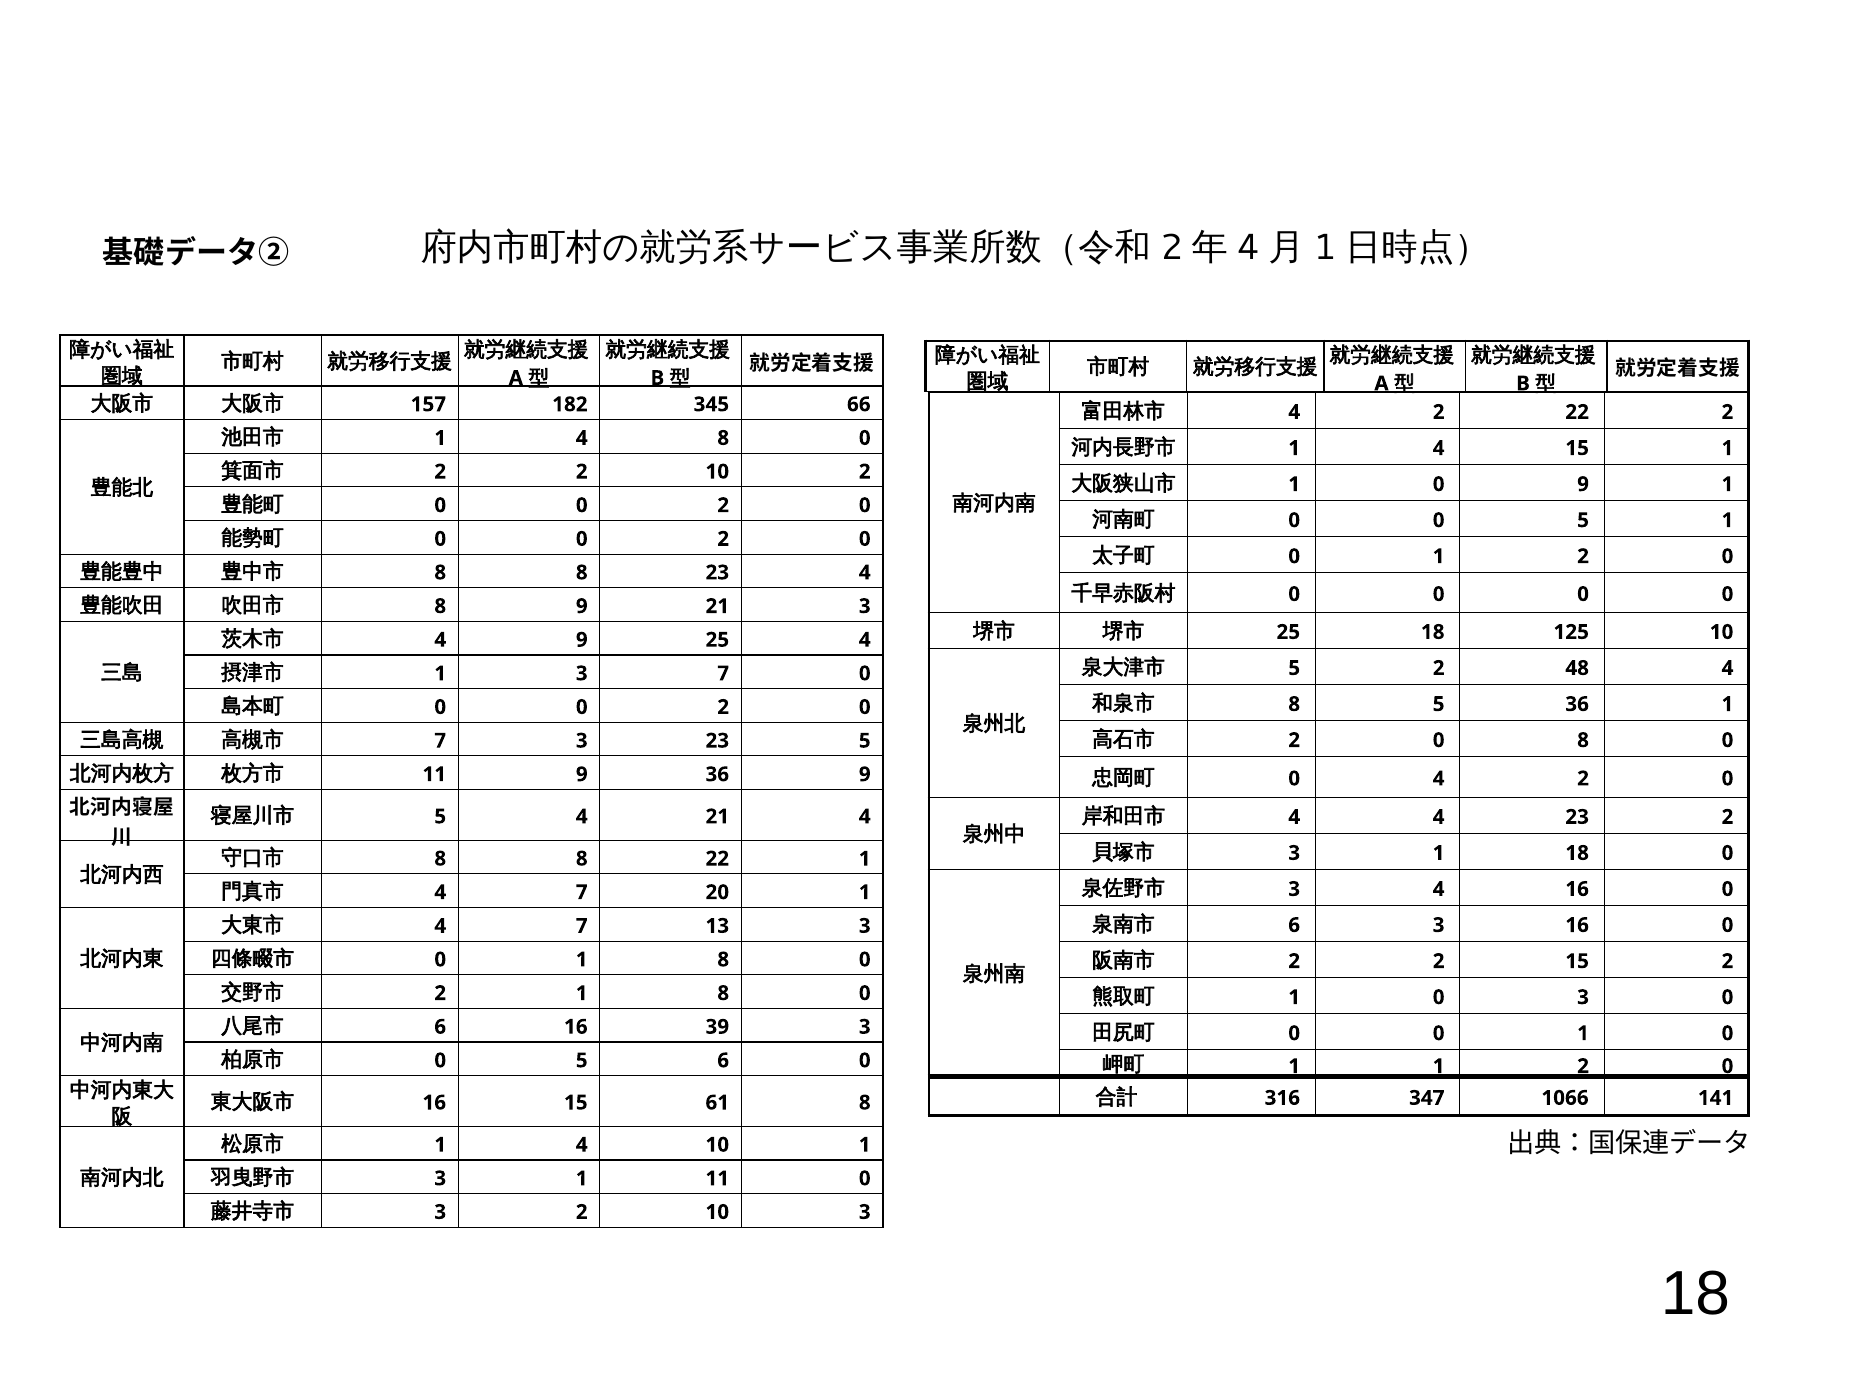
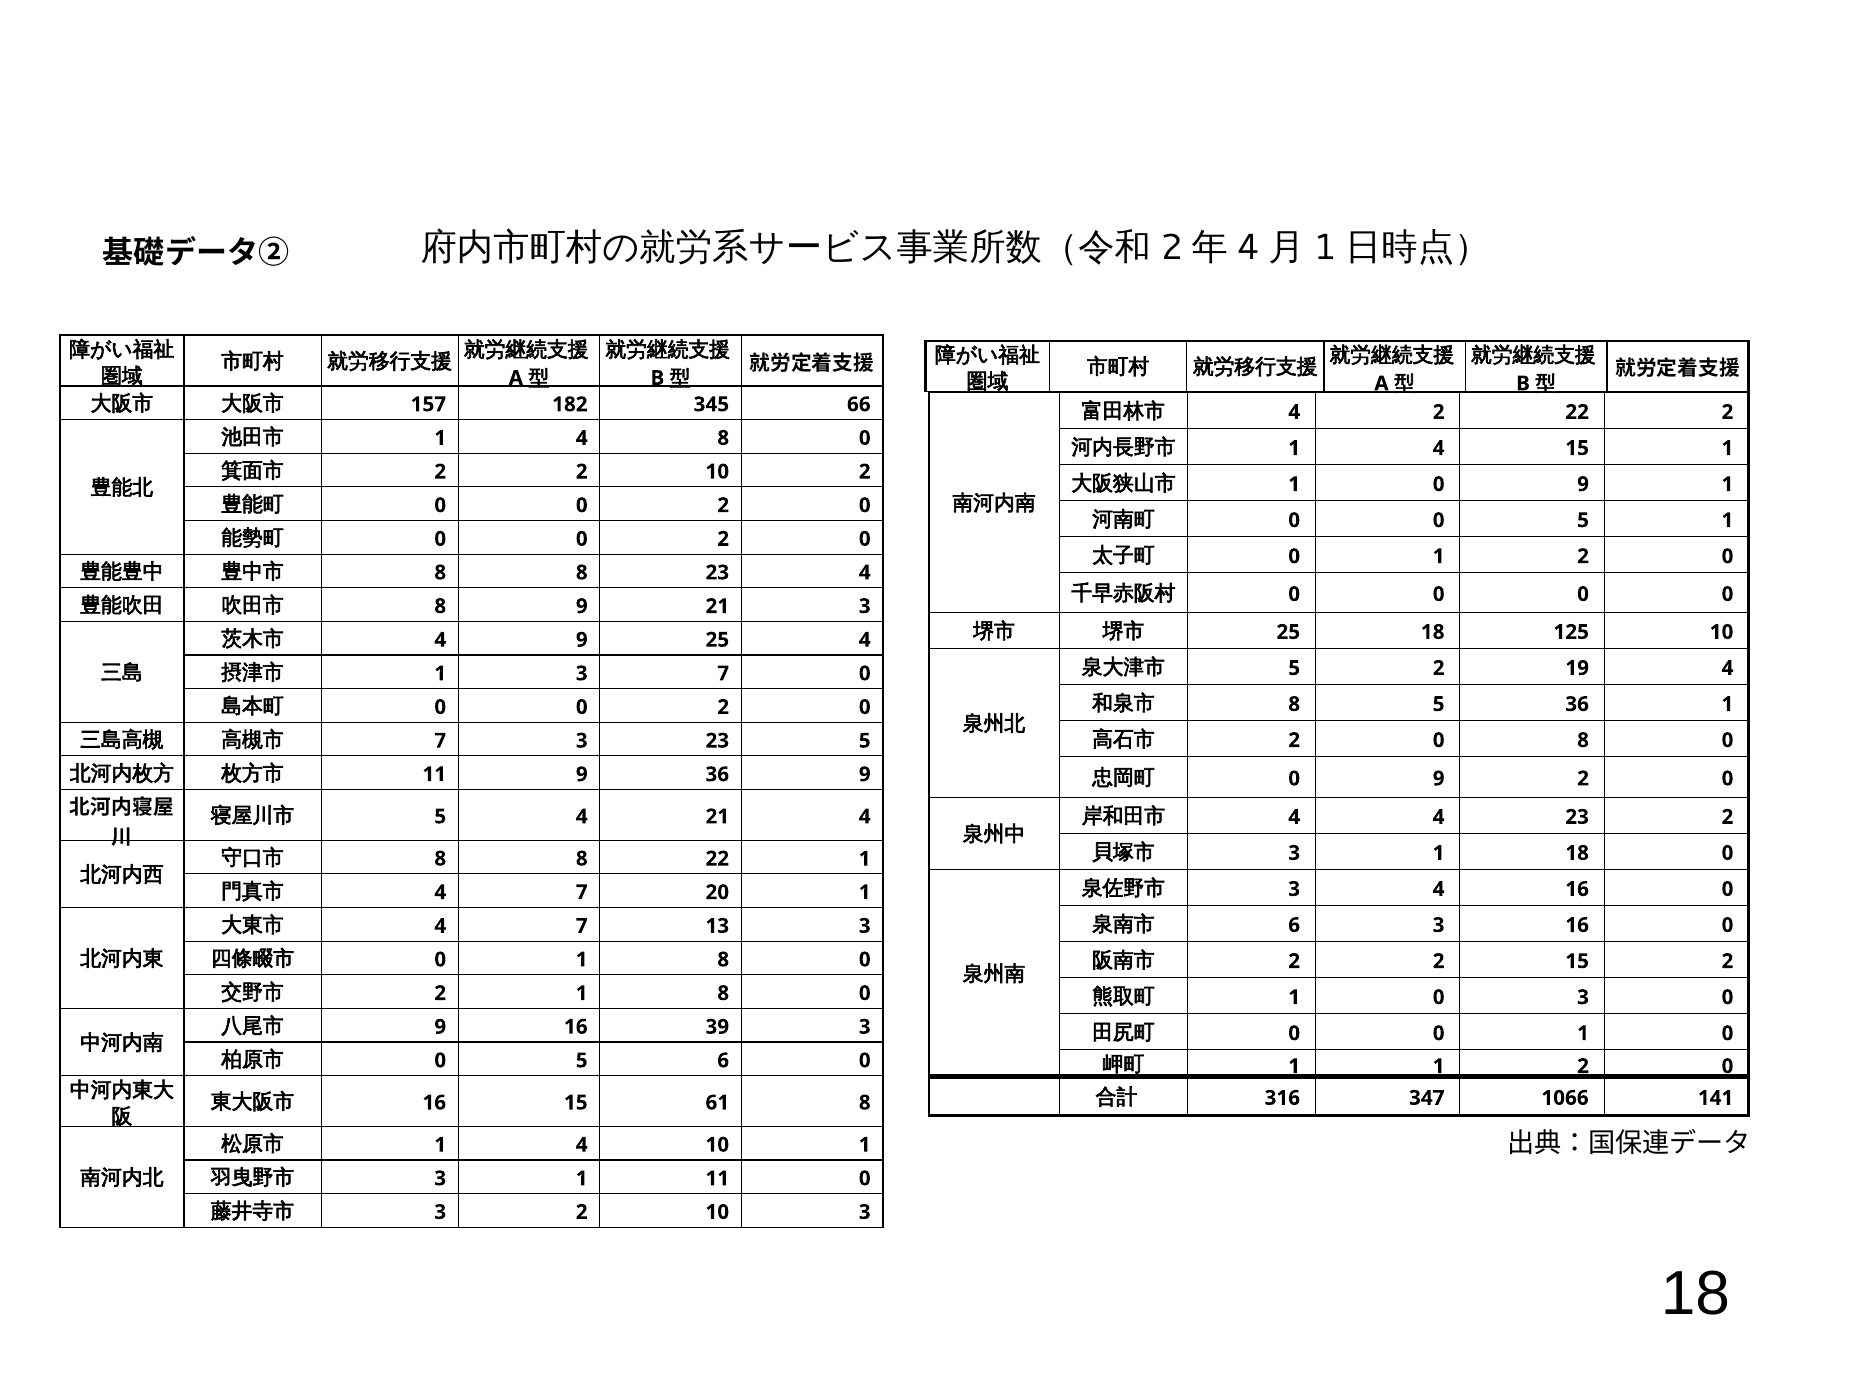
48: 48 -> 19 (1577, 668)
4: 4 -> 9 (1439, 779)
6: 6 -> 9 (440, 1027)
